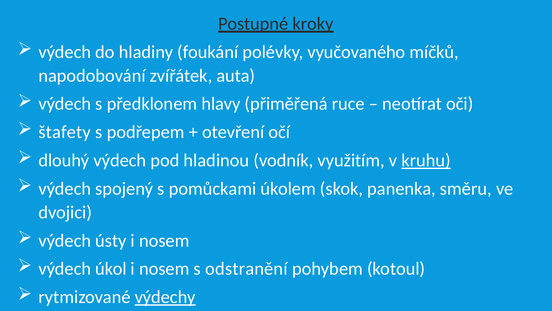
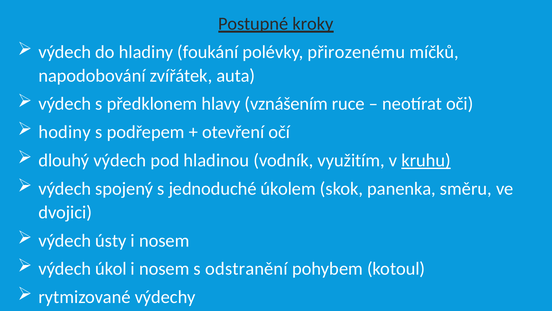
vyučovaného: vyučovaného -> přirozenému (356, 52)
přiměřená: přiměřená -> vznášením (286, 104)
štafety: štafety -> hodiny (65, 132)
pomůckami: pomůckami -> jednoduché (213, 188)
výdechy underline: present -> none (165, 297)
